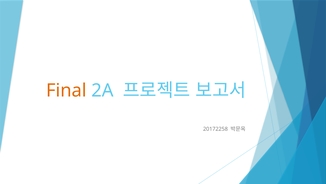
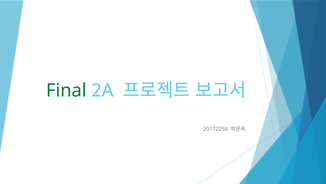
Final colour: orange -> green (66, 90)
